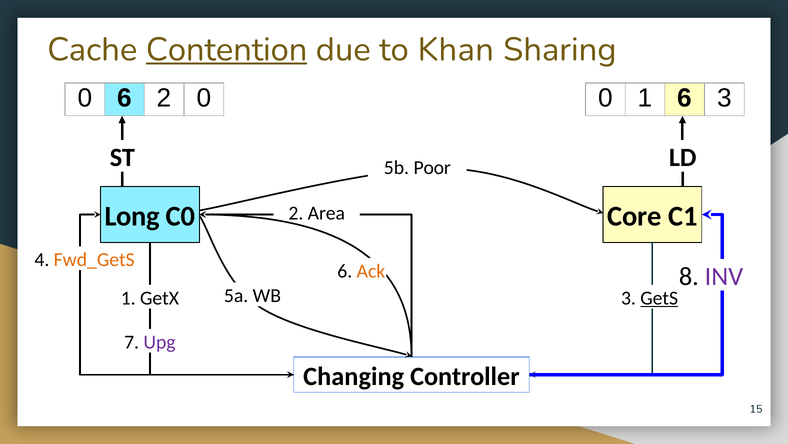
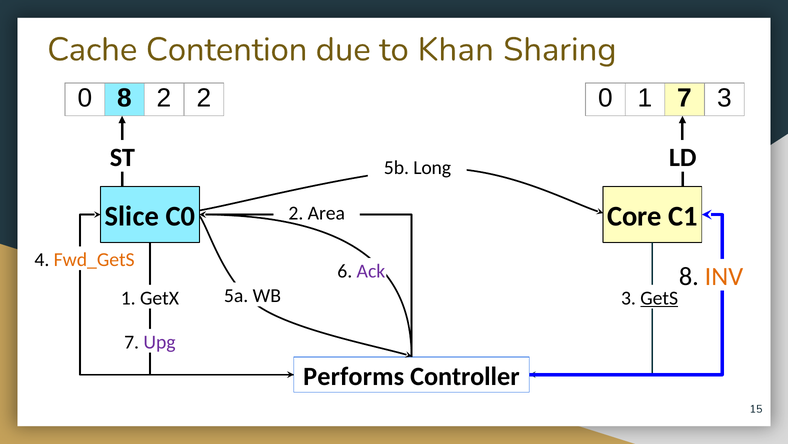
Contention underline: present -> none (227, 49)
0 6: 6 -> 8 (125, 98)
0: 0 -> 2 (204, 98)
1 6: 6 -> 7 (685, 98)
Poor: Poor -> Long (432, 168)
Long: Long -> Slice (132, 216)
Ack colour: orange -> purple (371, 271)
INV colour: purple -> orange (724, 276)
Changing: Changing -> Performs (354, 376)
